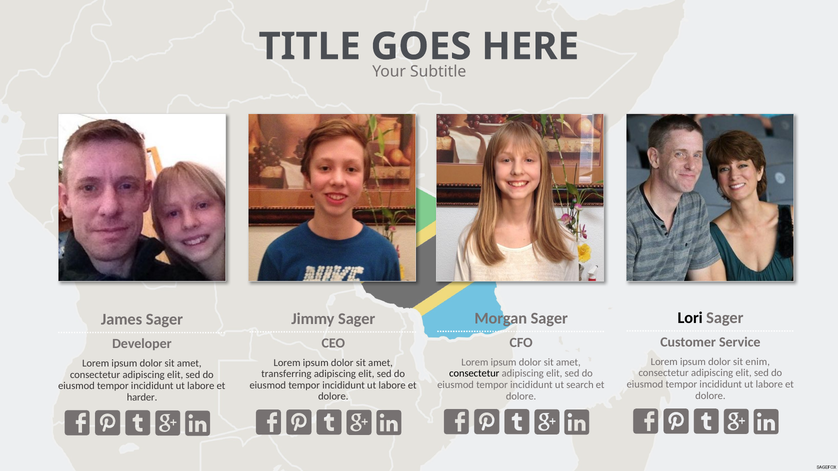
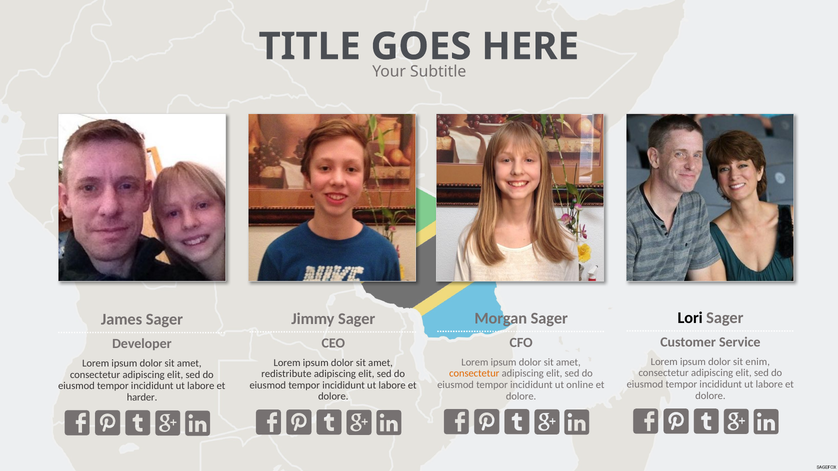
consectetur colour: black -> orange (474, 374)
transferring: transferring -> redistribute (286, 374)
search: search -> online (580, 385)
